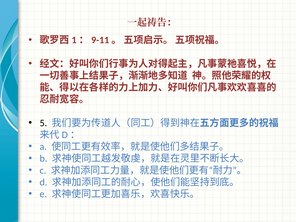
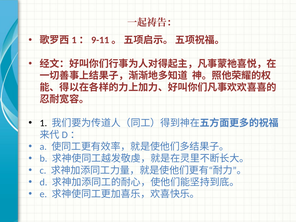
5: 5 -> 1 (43, 123)
